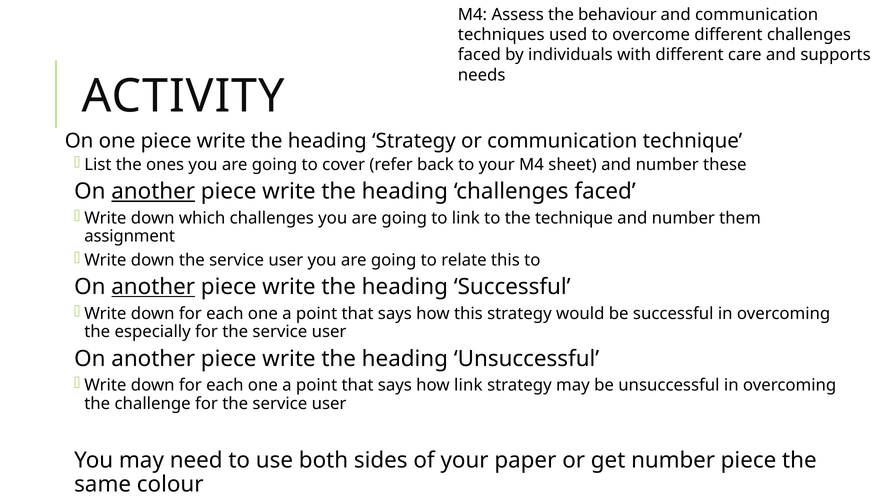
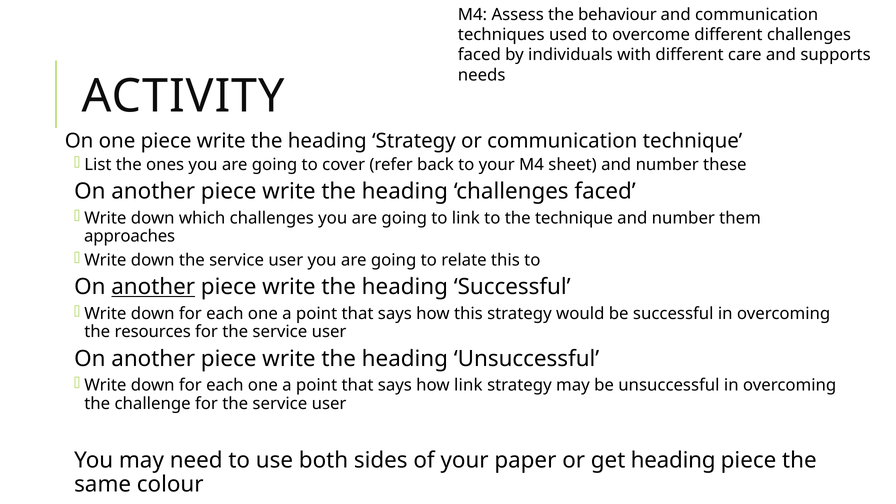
another underline: present -> none (153, 191)
assignment: assignment -> approaches (130, 236)
especially: especially -> resources (153, 332)
get number: number -> heading (673, 460)
